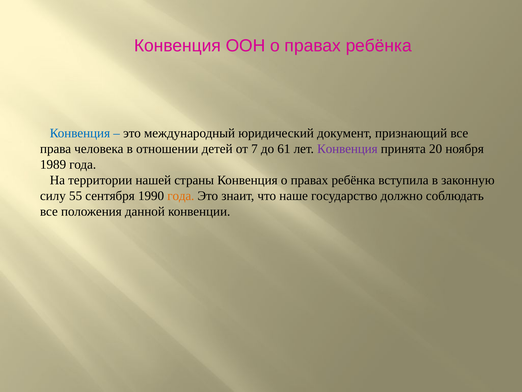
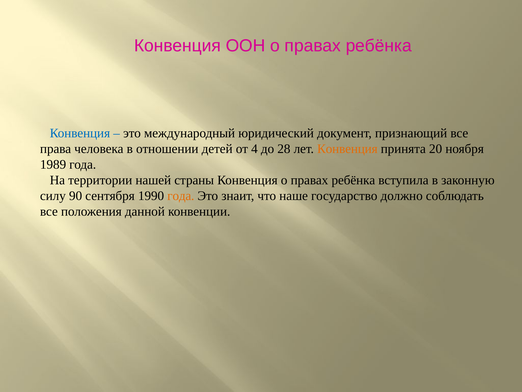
7: 7 -> 4 (254, 149)
61: 61 -> 28 (284, 149)
Конвенция colour: purple -> orange (347, 149)
55: 55 -> 90 (76, 196)
